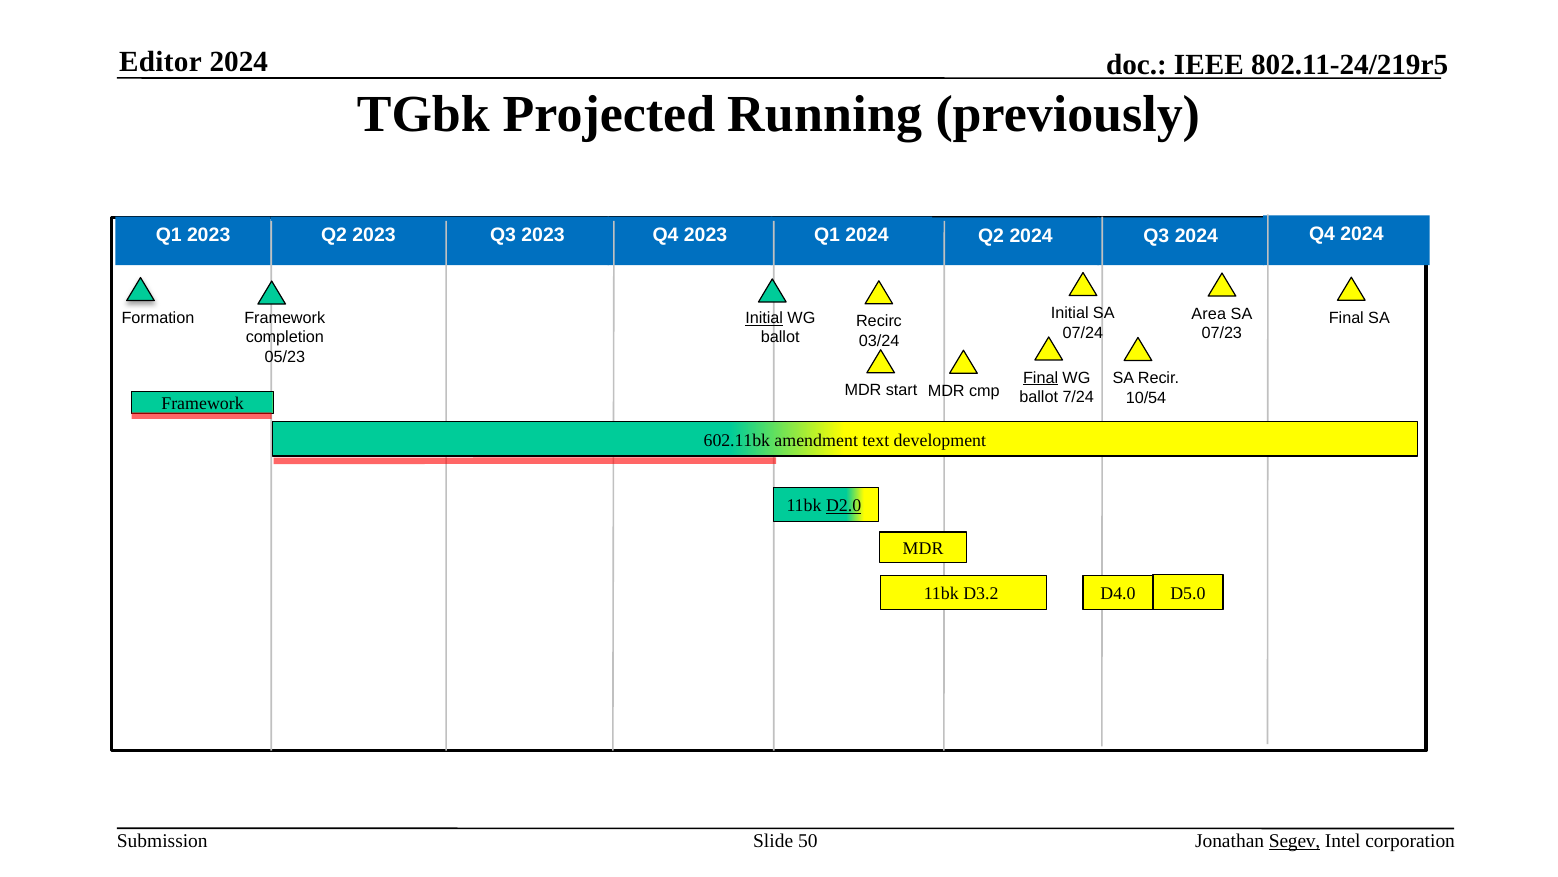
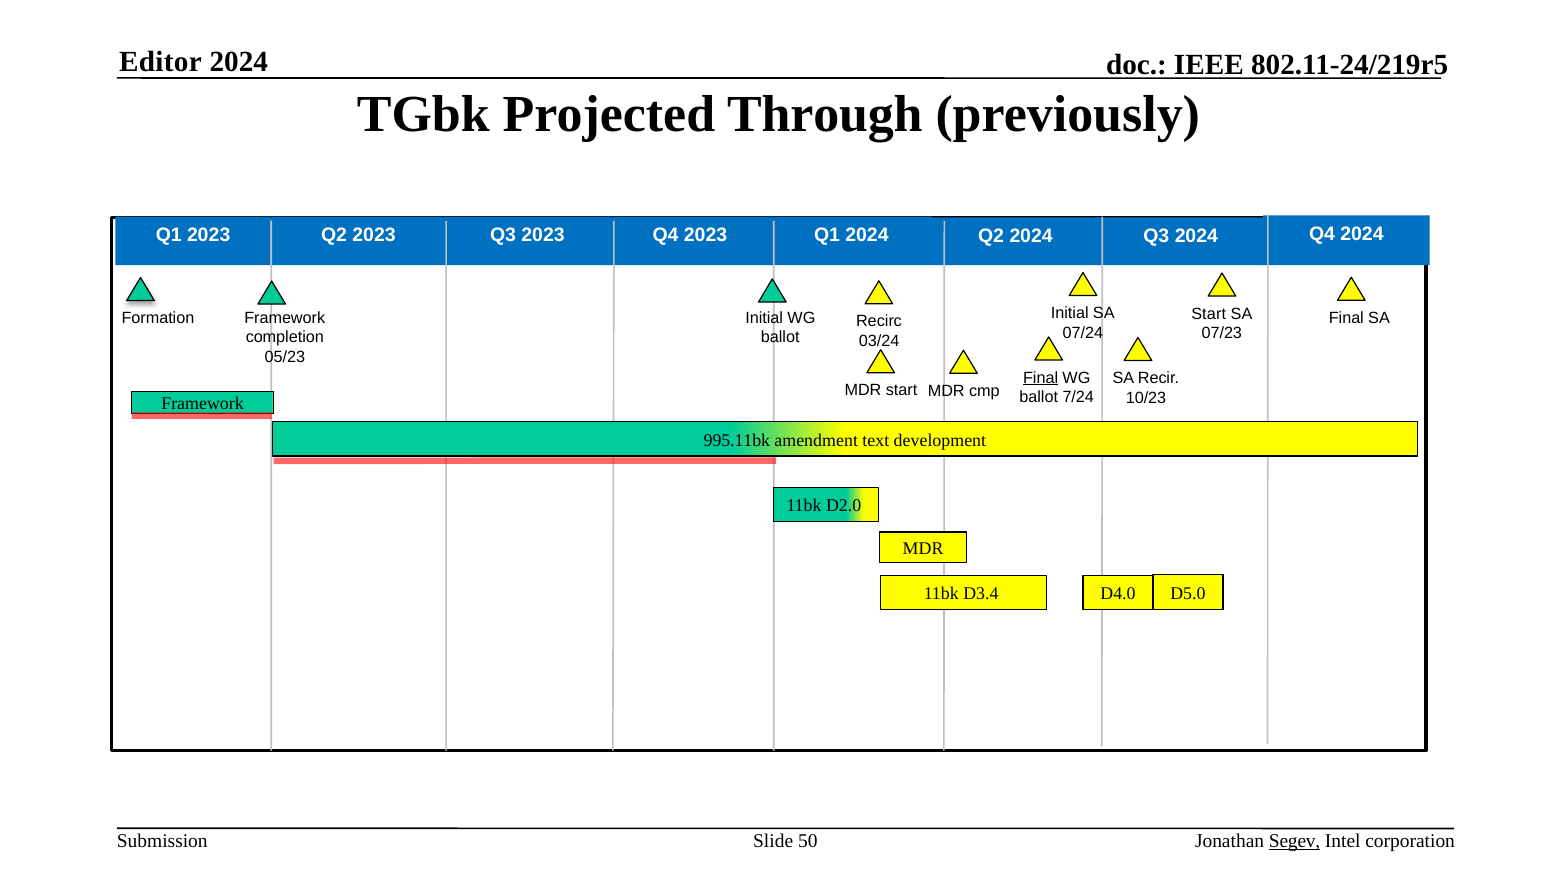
Running: Running -> Through (825, 115)
Area: Area -> Start (1209, 314)
Initial underline: present -> none (764, 318)
10/54: 10/54 -> 10/23 (1146, 397)
602.11bk: 602.11bk -> 995.11bk (737, 440)
D2.0 underline: present -> none (844, 505)
D3.2: D3.2 -> D3.4 (981, 593)
